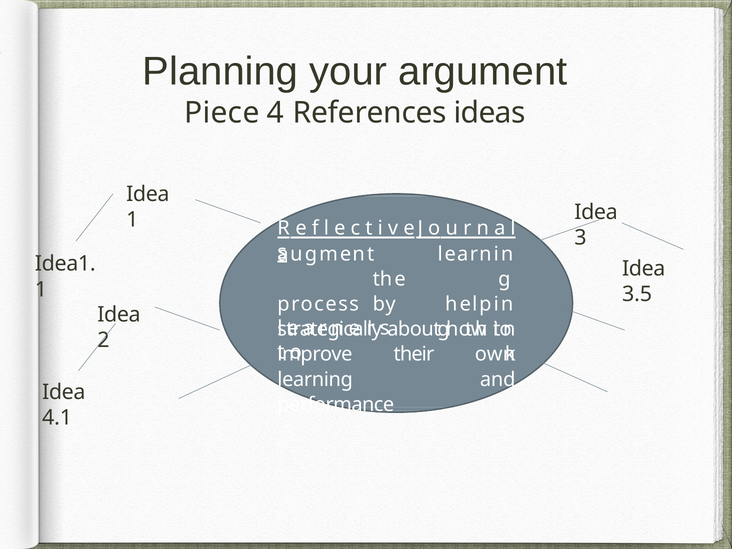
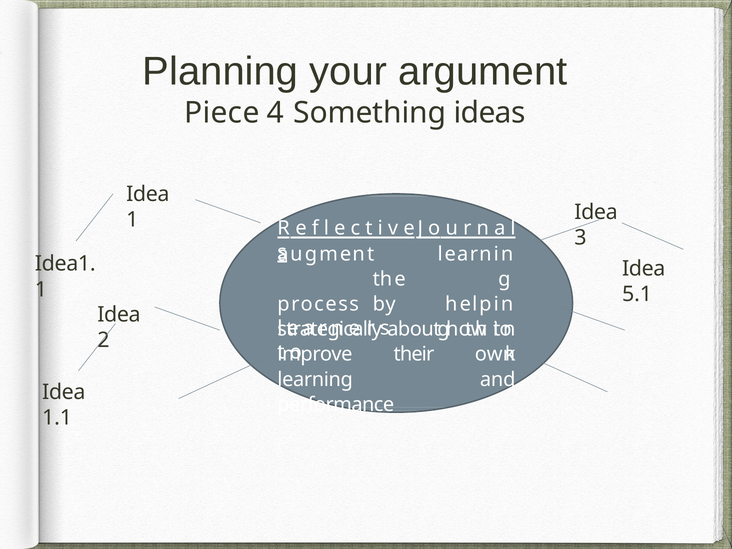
References: References -> Something (370, 113)
3.5: 3.5 -> 5.1 (637, 294)
4.1: 4.1 -> 1.1 (57, 418)
